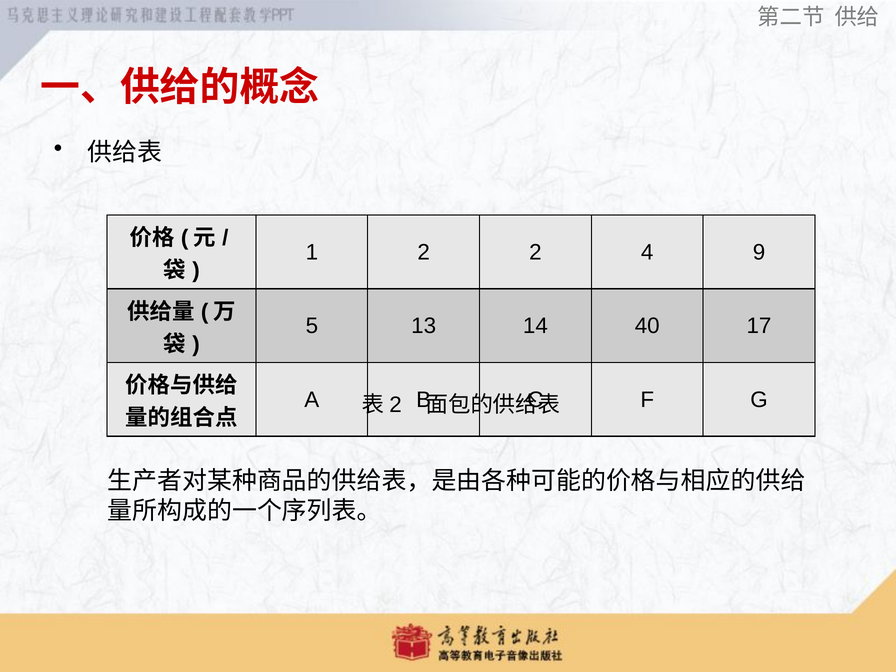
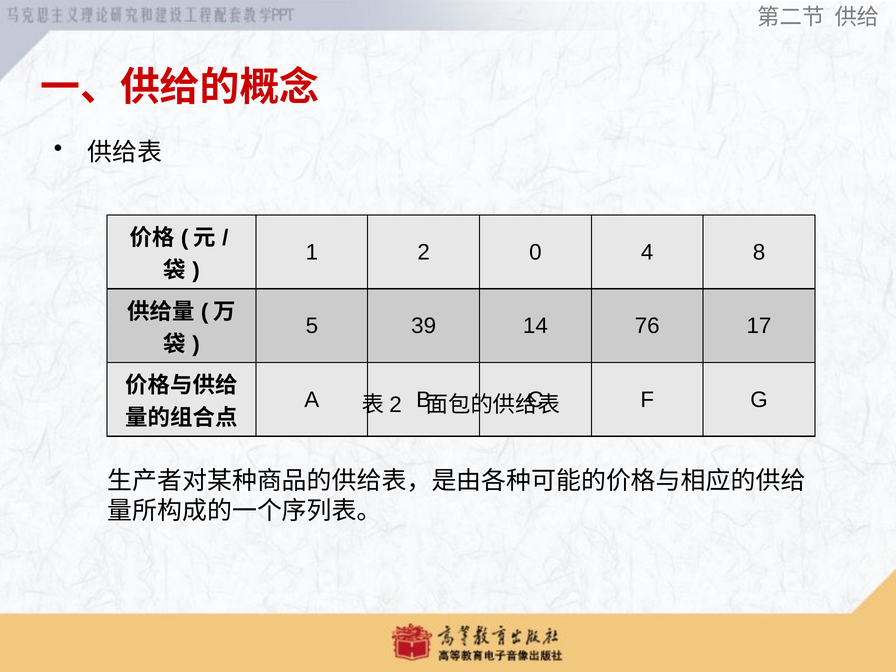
2 2: 2 -> 0 (535, 252)
9: 9 -> 8 (759, 252)
13: 13 -> 39 (424, 326)
40: 40 -> 76 (647, 326)
